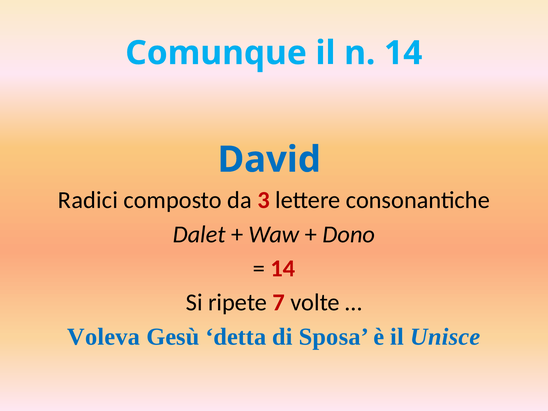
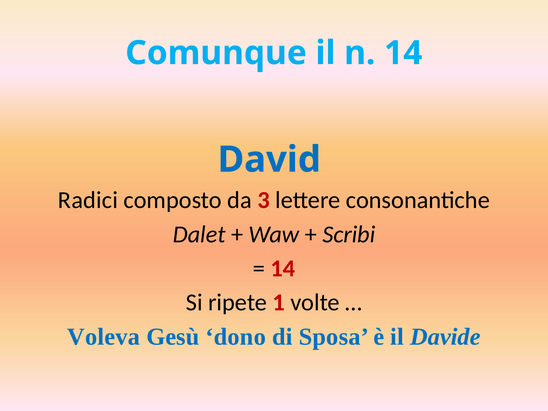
Dono: Dono -> Scribi (349, 234)
7: 7 -> 1 (279, 303)
detta: detta -> dono (236, 337)
Unisce: Unisce -> Davide (445, 337)
